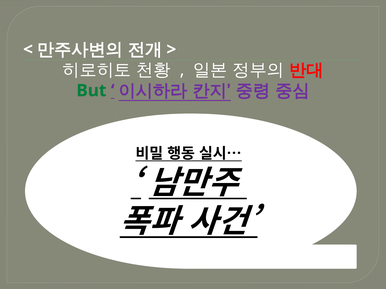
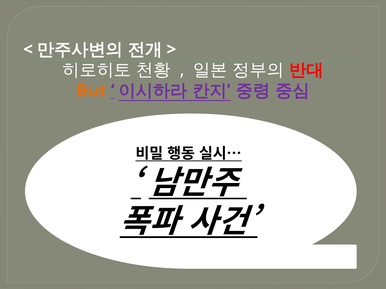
But colour: green -> orange (91, 91)
